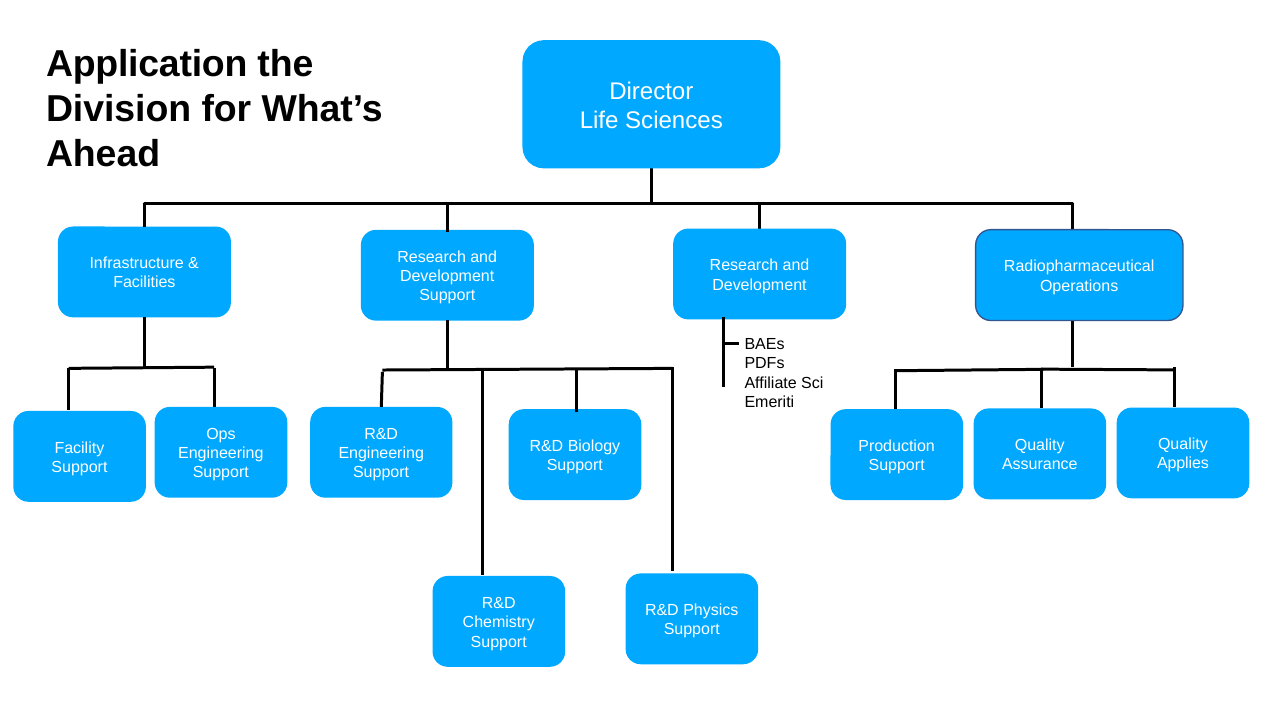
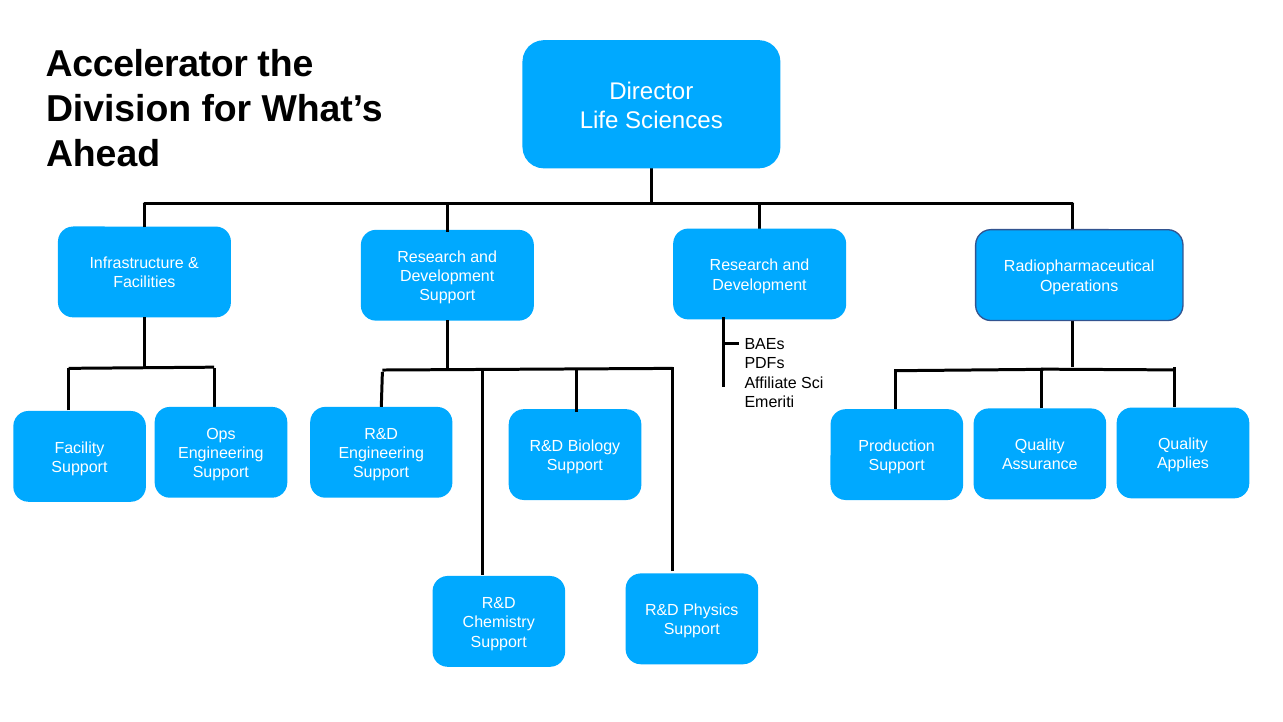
Application: Application -> Accelerator (147, 64)
